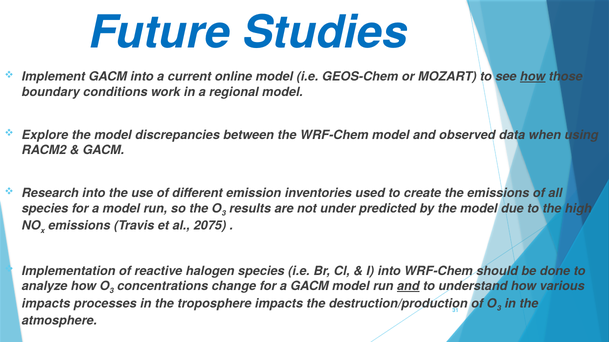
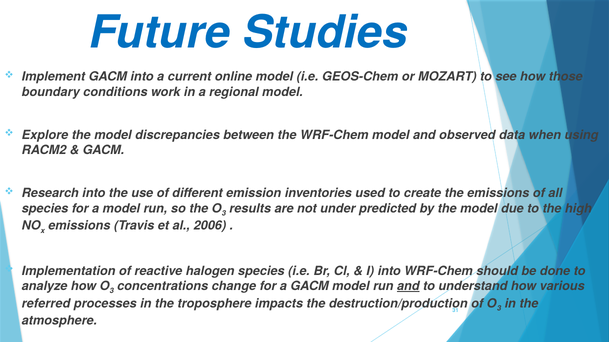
how underline: present -> none (533, 77)
2075: 2075 -> 2006 (210, 226)
impacts: impacts -> referred (46, 304)
